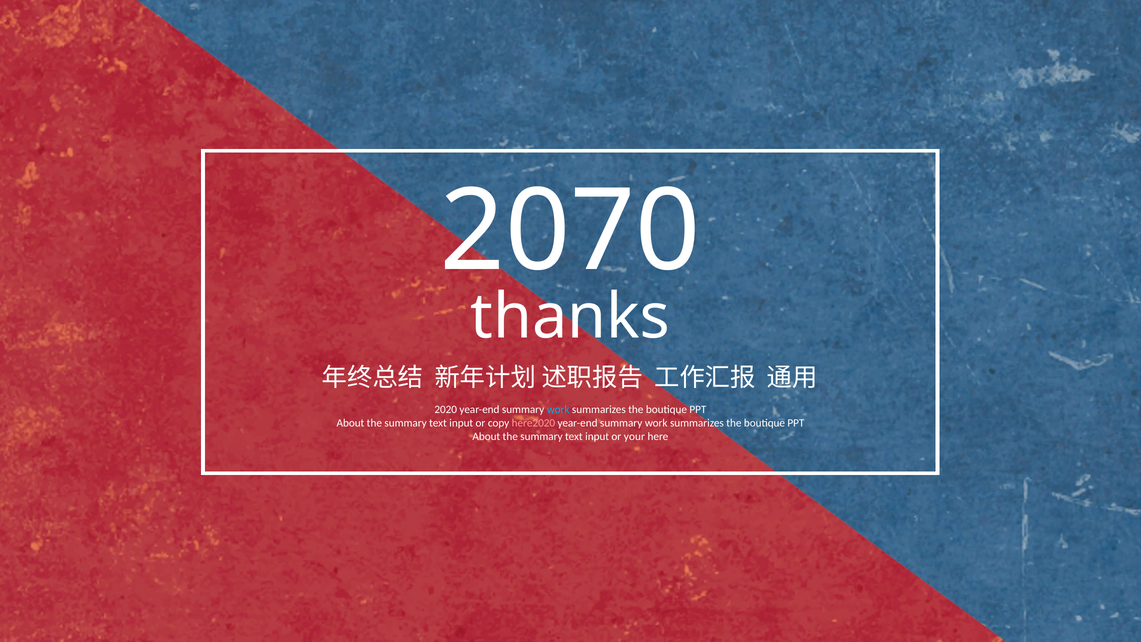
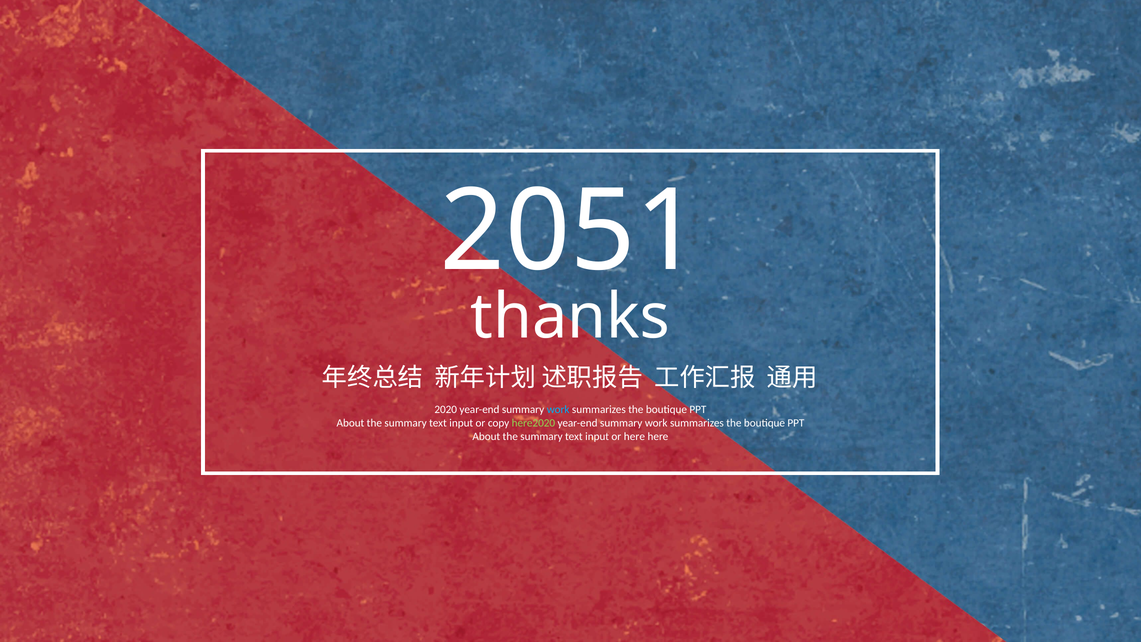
2070: 2070 -> 2051 (570, 232)
here2020 colour: pink -> light green (533, 423)
or your: your -> here (634, 436)
